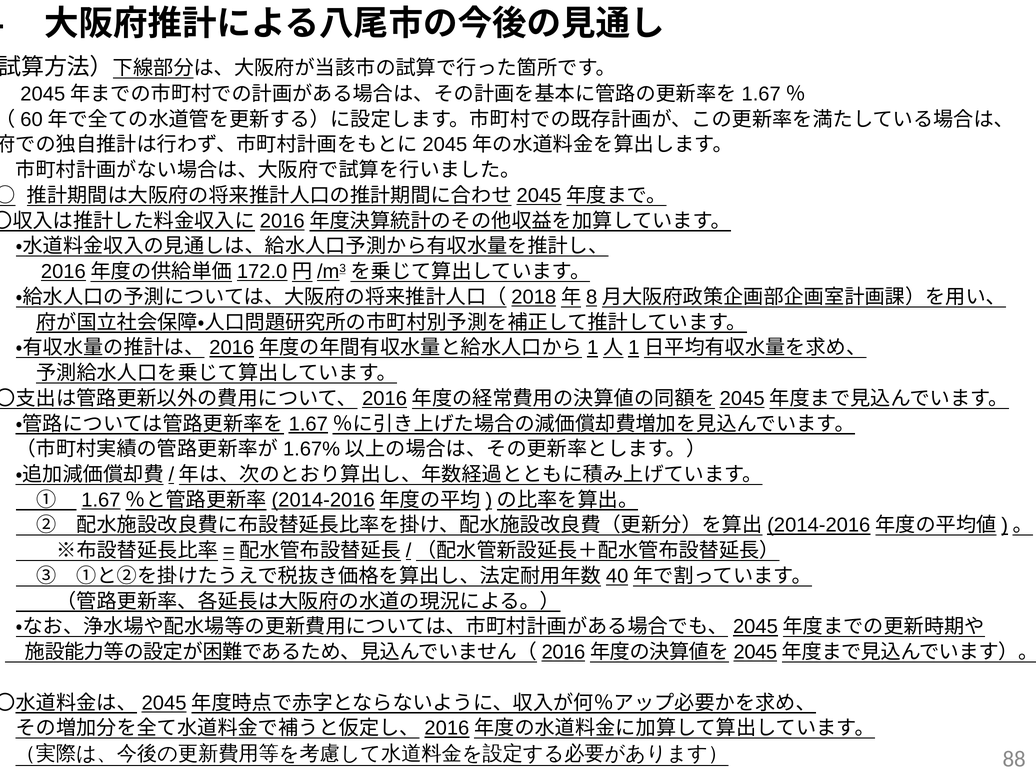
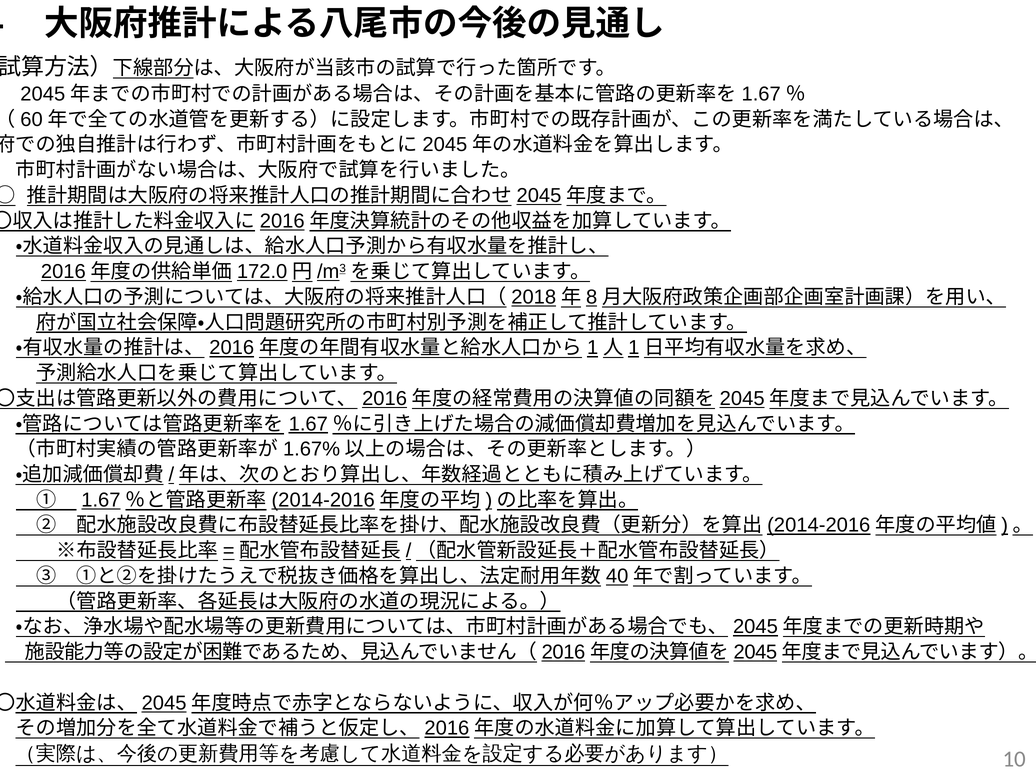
88: 88 -> 10 (1014, 759)
